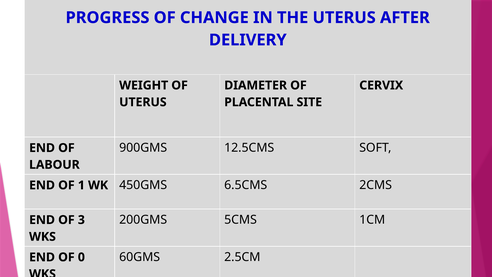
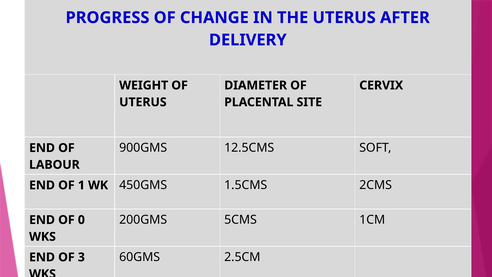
6.5CMS: 6.5CMS -> 1.5CMS (246, 185)
3: 3 -> 0 (81, 220)
0: 0 -> 3 (81, 257)
